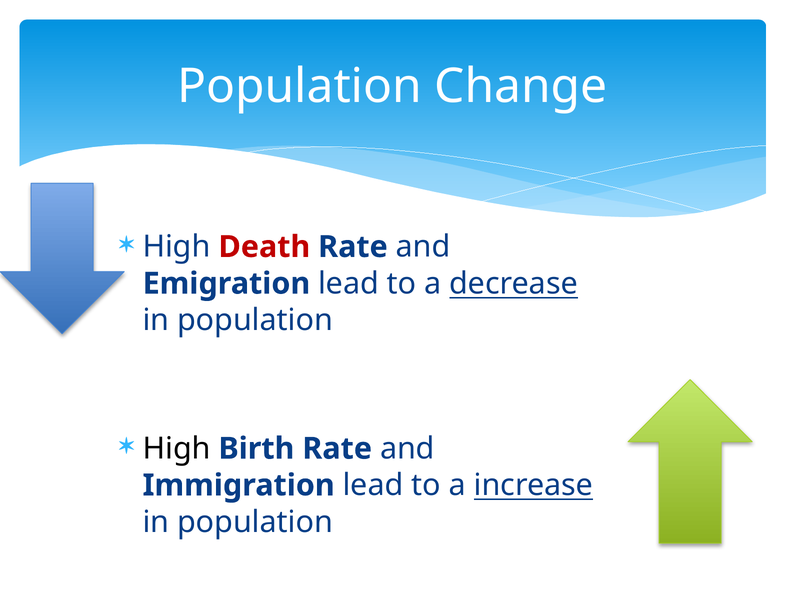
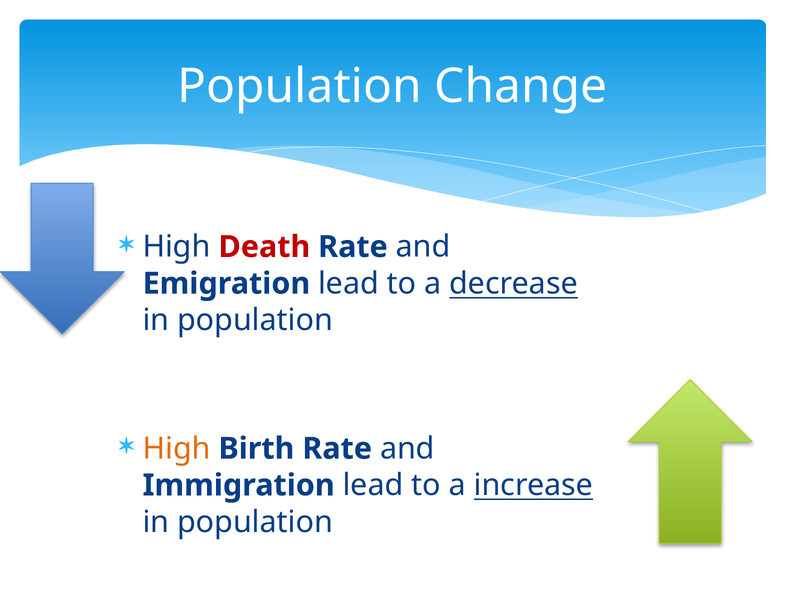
High colour: black -> orange (177, 448)
